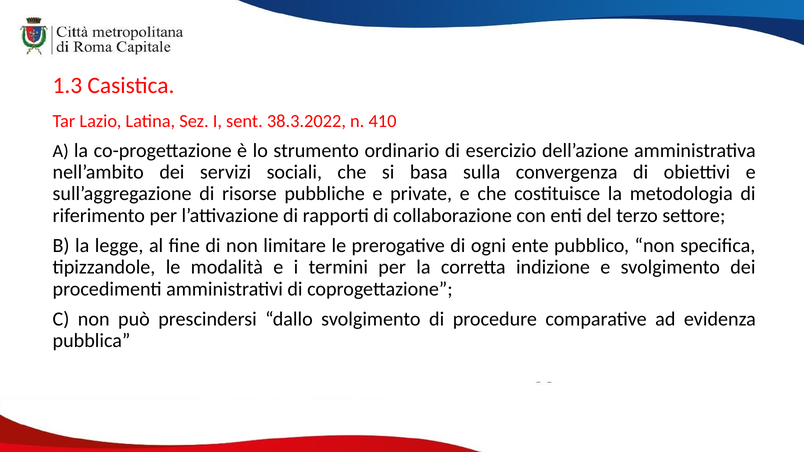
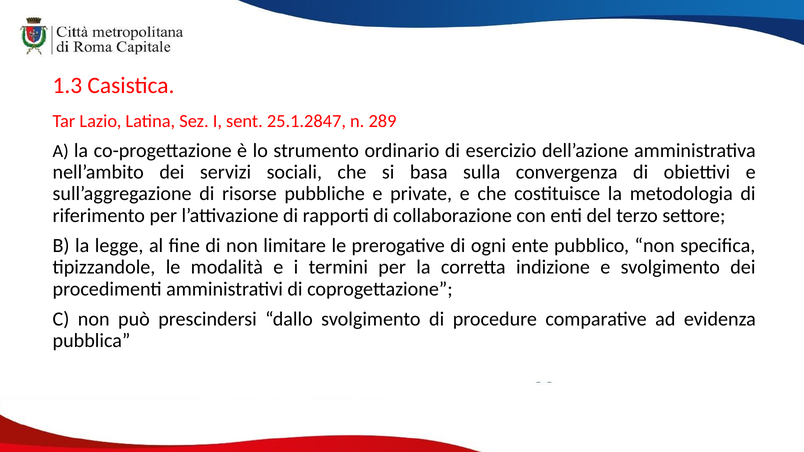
38.3.2022: 38.3.2022 -> 25.1.2847 (306, 121)
410: 410 -> 289 (383, 121)
